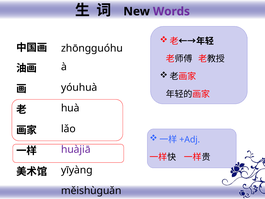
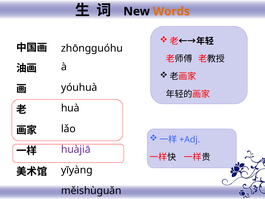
Words colour: purple -> orange (171, 11)
